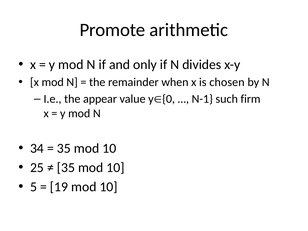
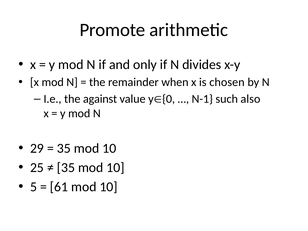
appear: appear -> against (100, 99)
firm: firm -> also (250, 99)
34: 34 -> 29 (37, 148)
19: 19 -> 61 (59, 187)
